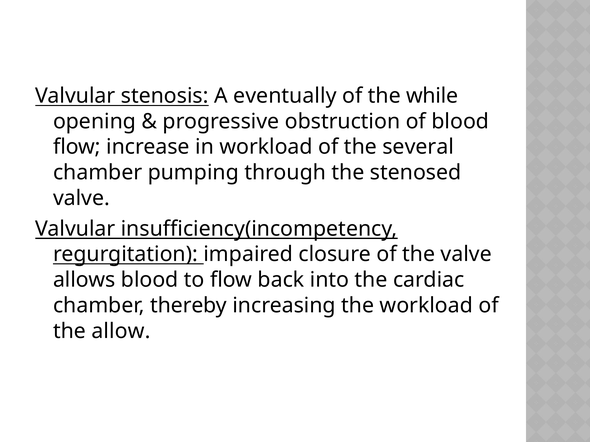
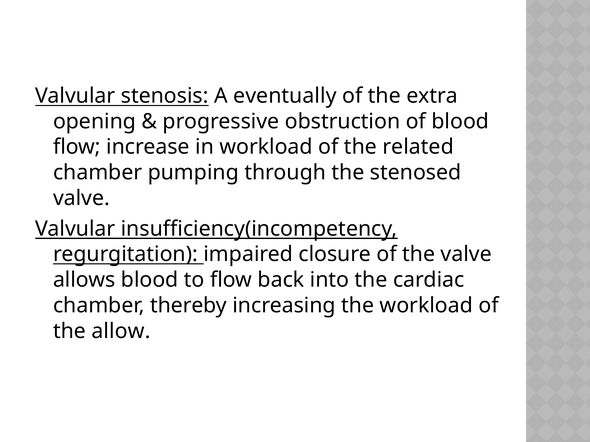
while: while -> extra (432, 96)
several: several -> related (418, 147)
